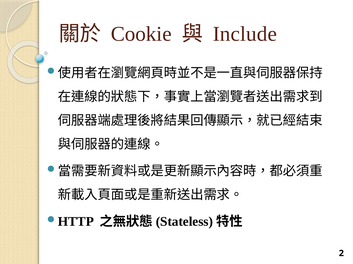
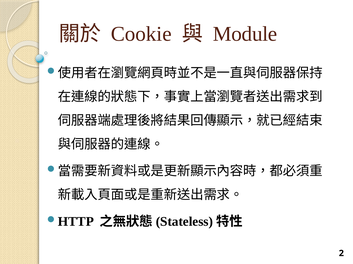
Include: Include -> Module (245, 34)
